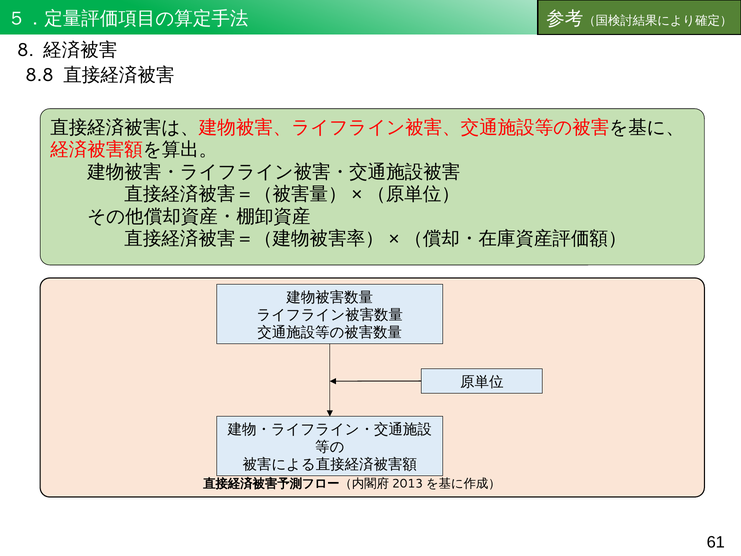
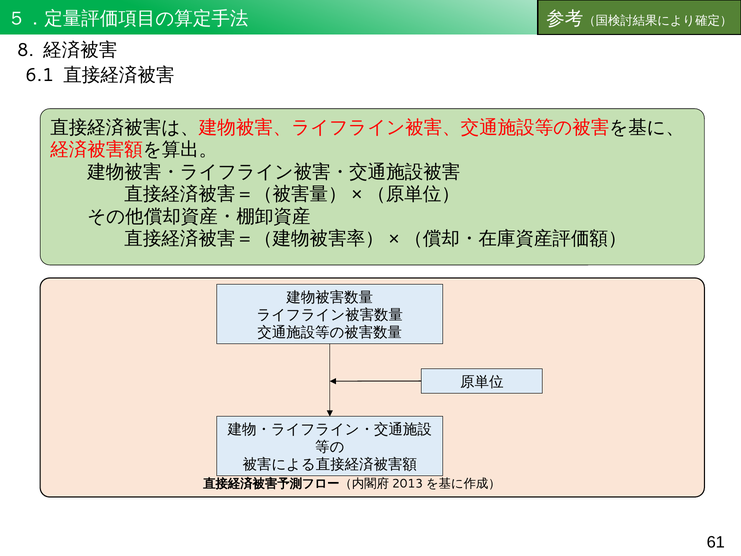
8.8: 8.8 -> 6.1 (39, 75)
